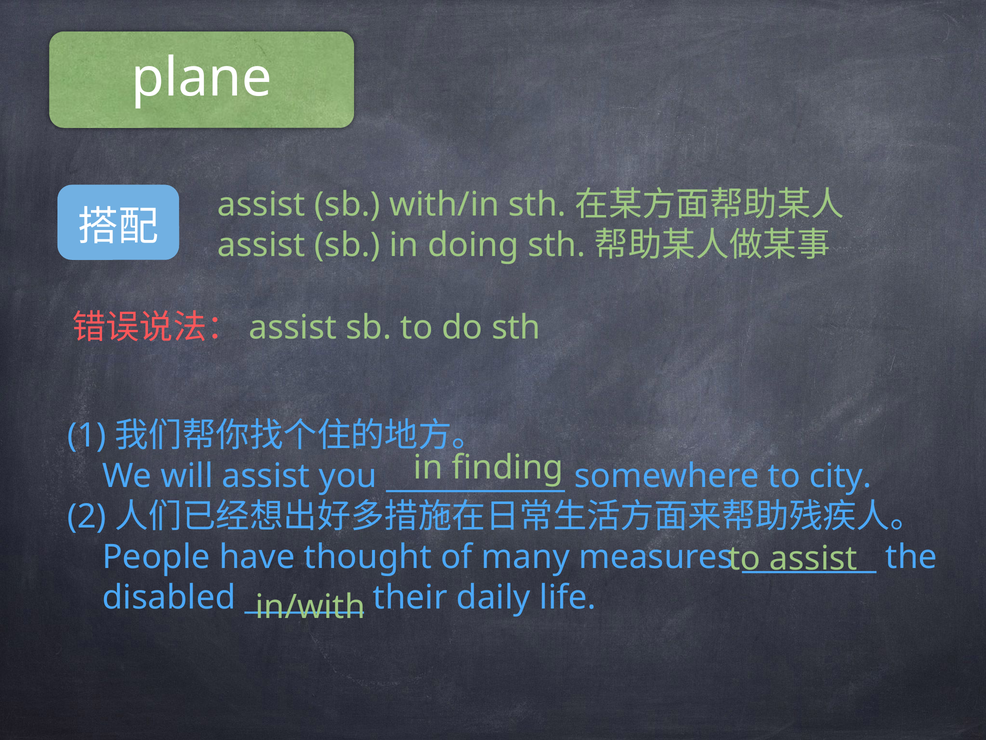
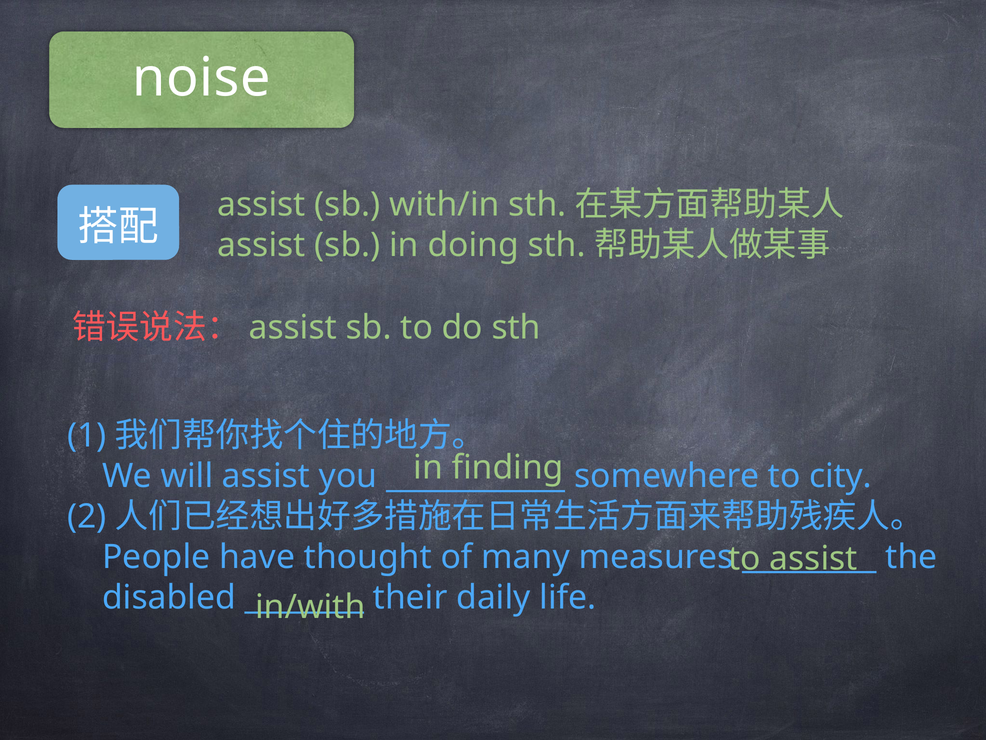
plane: plane -> noise (201, 78)
